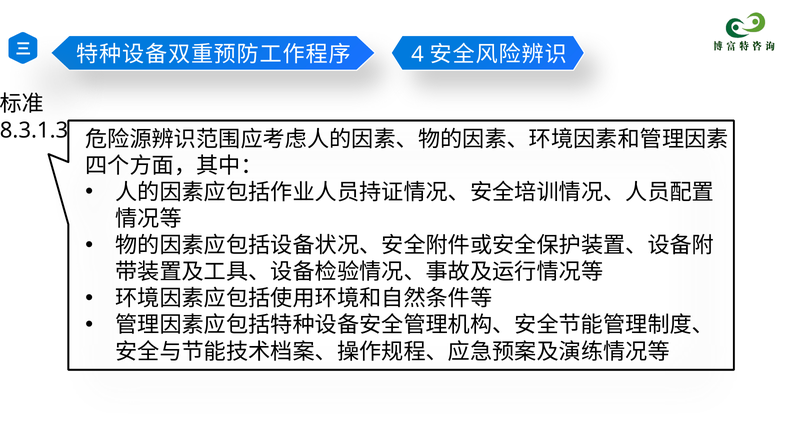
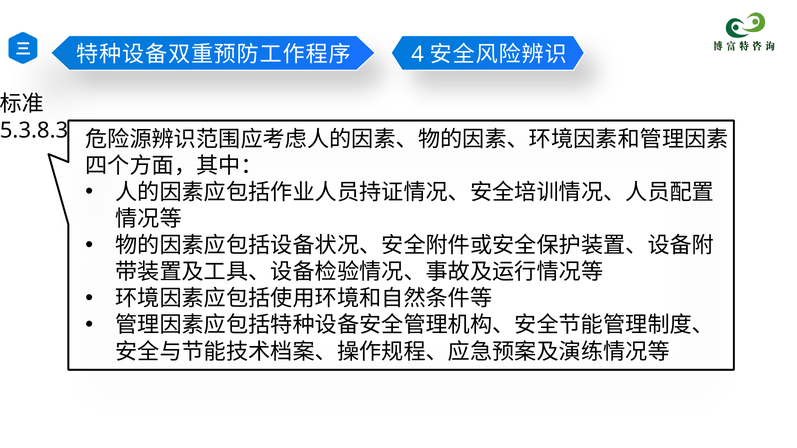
8.3.1.3: 8.3.1.3 -> 5.3.8.3 (34, 131)
